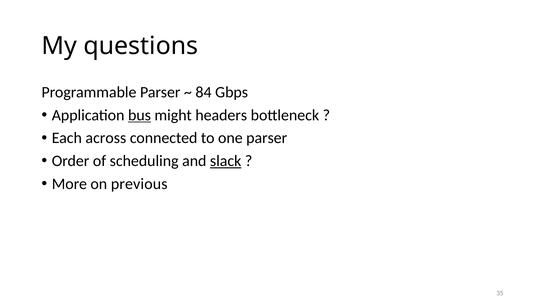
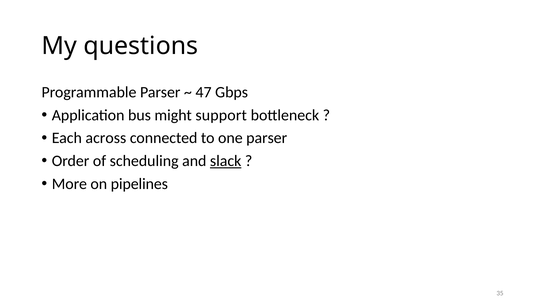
84: 84 -> 47 (204, 92)
bus underline: present -> none (139, 115)
headers: headers -> support (221, 115)
previous: previous -> pipelines (139, 184)
